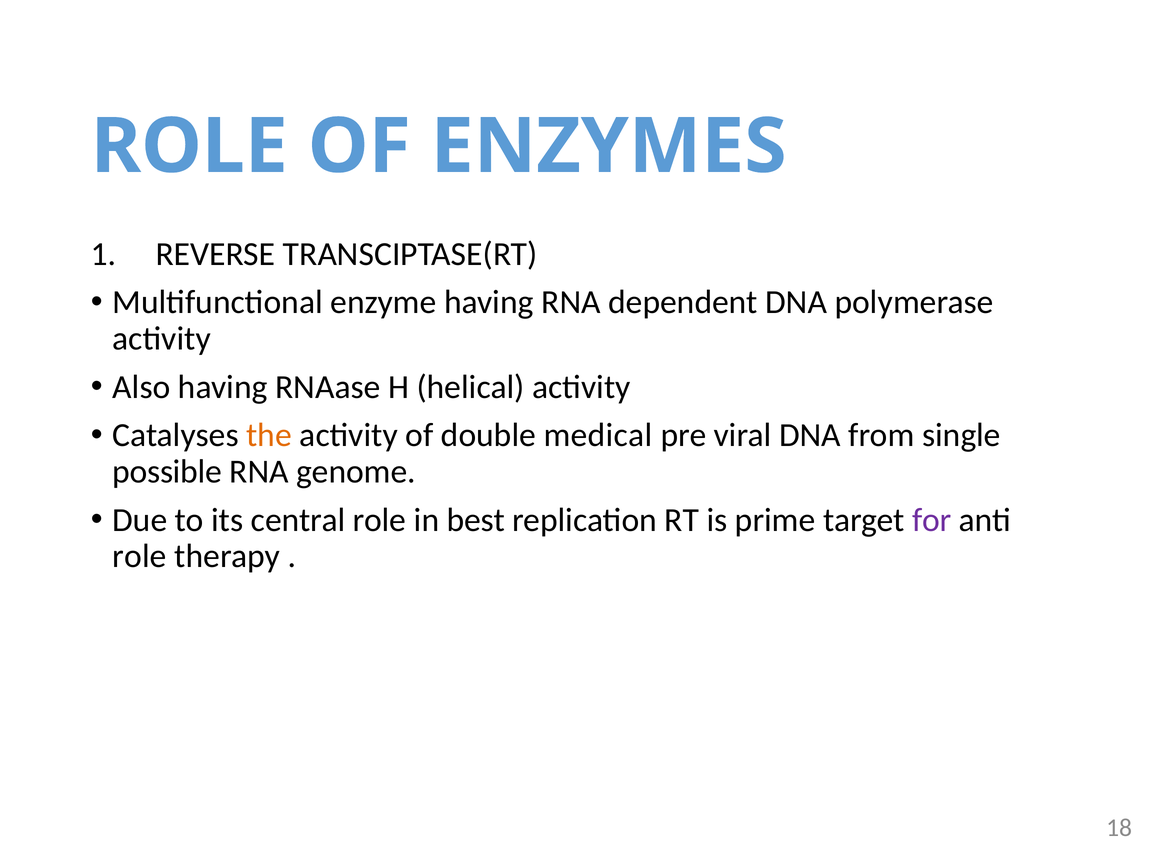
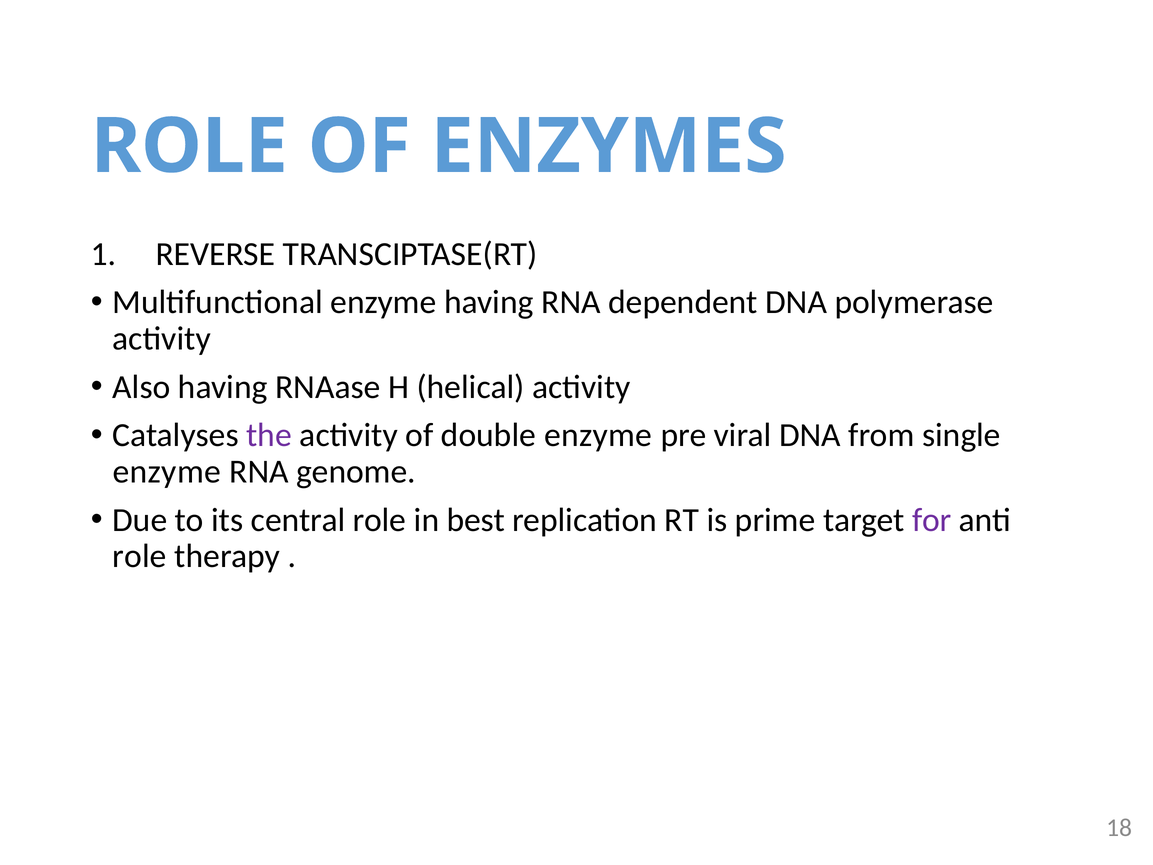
the colour: orange -> purple (269, 435)
double medical: medical -> enzyme (598, 435)
possible: possible -> enzyme (167, 472)
